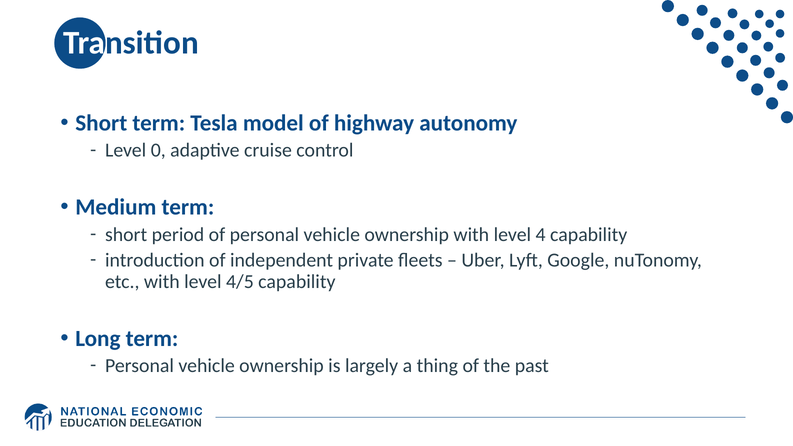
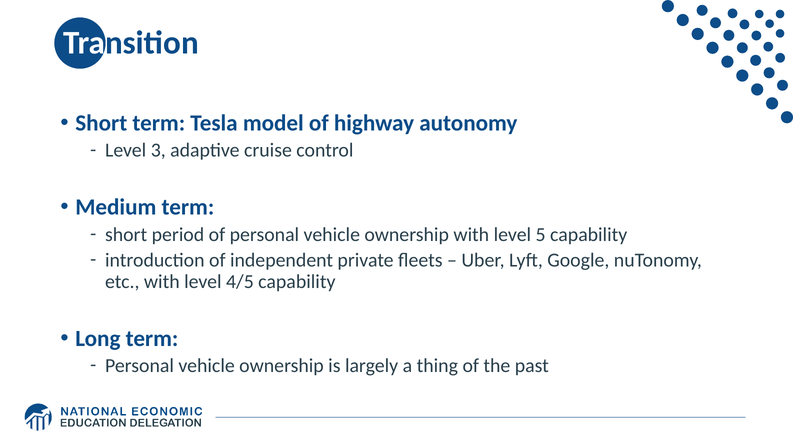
0: 0 -> 3 (158, 150)
4: 4 -> 5 (541, 235)
